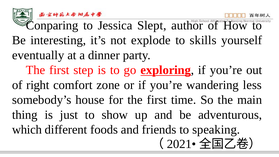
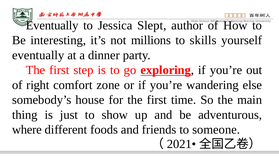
Conparing: Conparing -> Eventually (52, 25)
explode: explode -> millions (151, 40)
less: less -> else (252, 85)
which: which -> where (27, 130)
speaking: speaking -> someone (216, 130)
